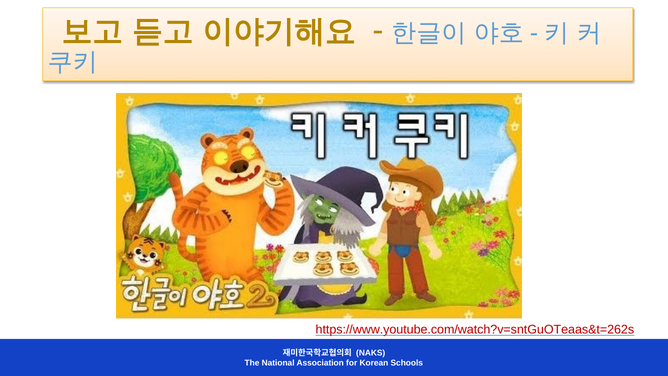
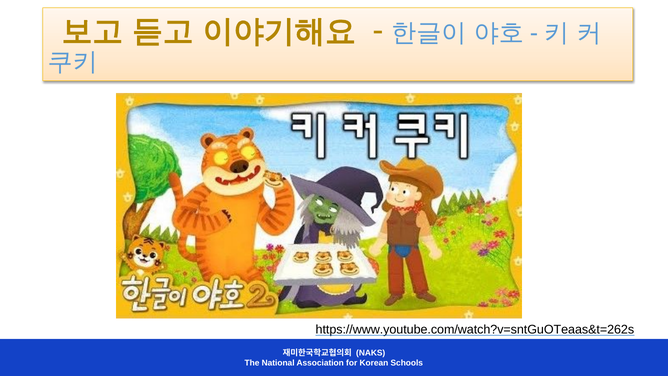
https://www.youtube.com/watch?v=sntGuOTeaas&t=262s colour: red -> black (475, 329)
